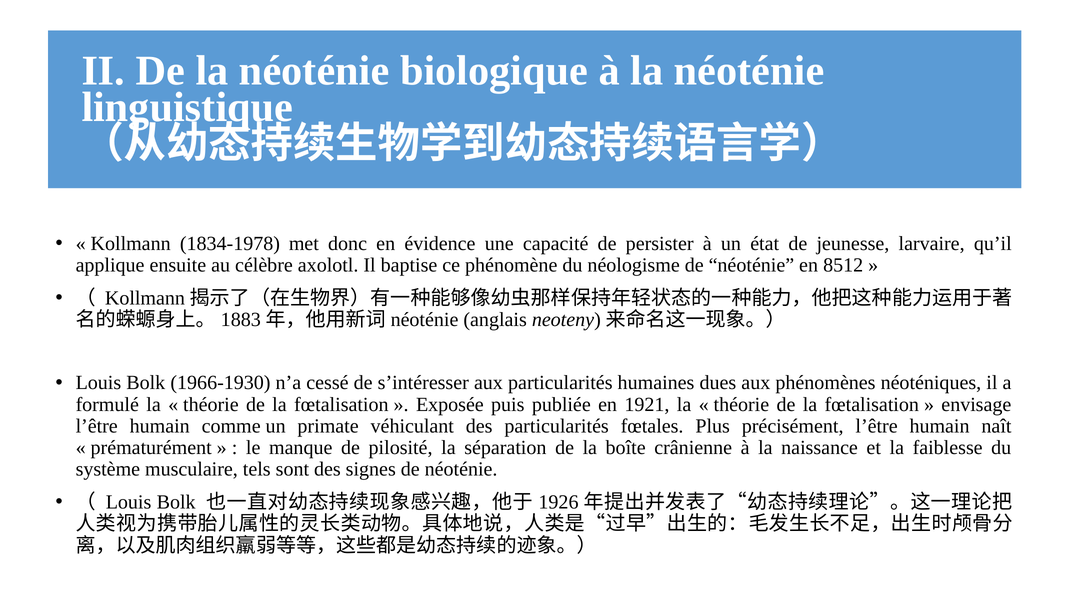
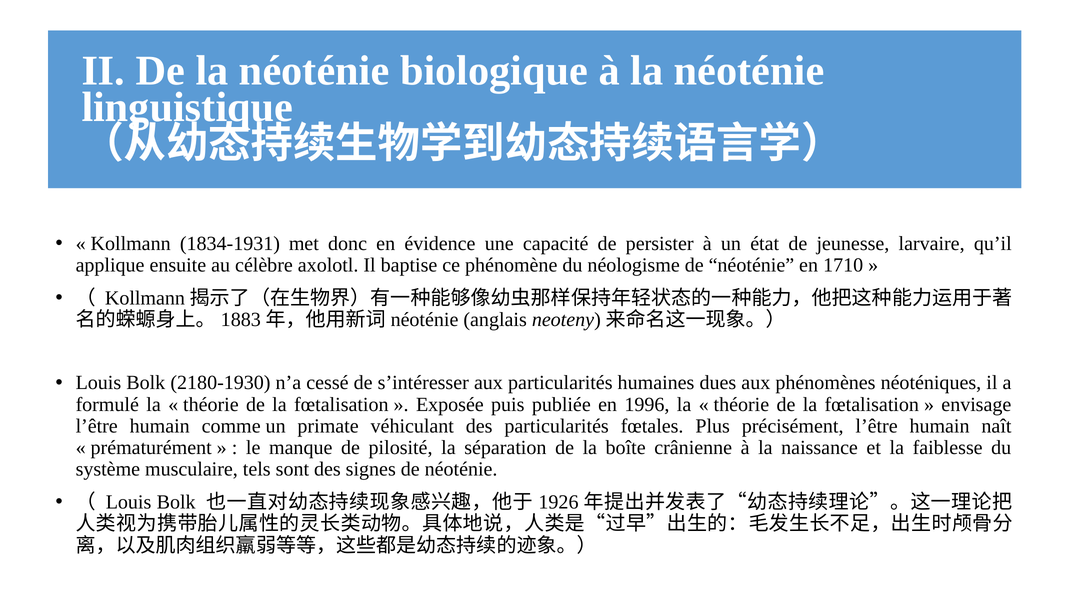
1834-1978: 1834-1978 -> 1834-1931 (230, 244)
8512: 8512 -> 1710 (843, 265)
1966-1930: 1966-1930 -> 2180-1930 (220, 383)
1921: 1921 -> 1996 (647, 405)
